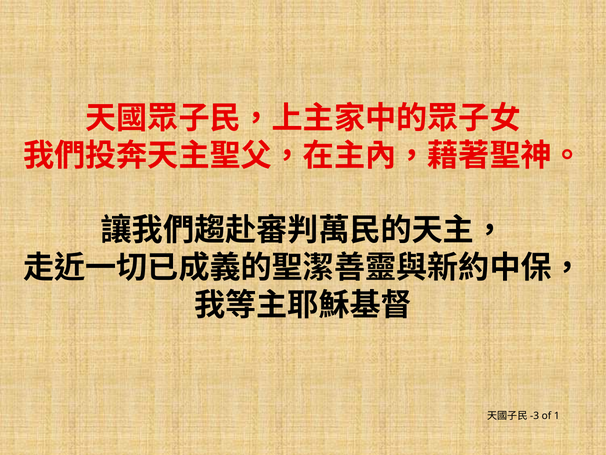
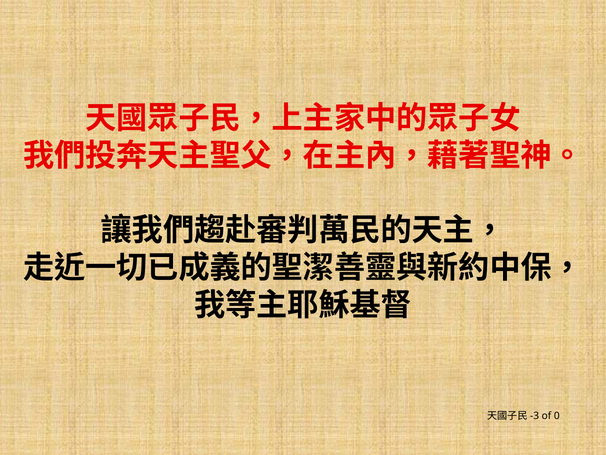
1: 1 -> 0 (557, 415)
